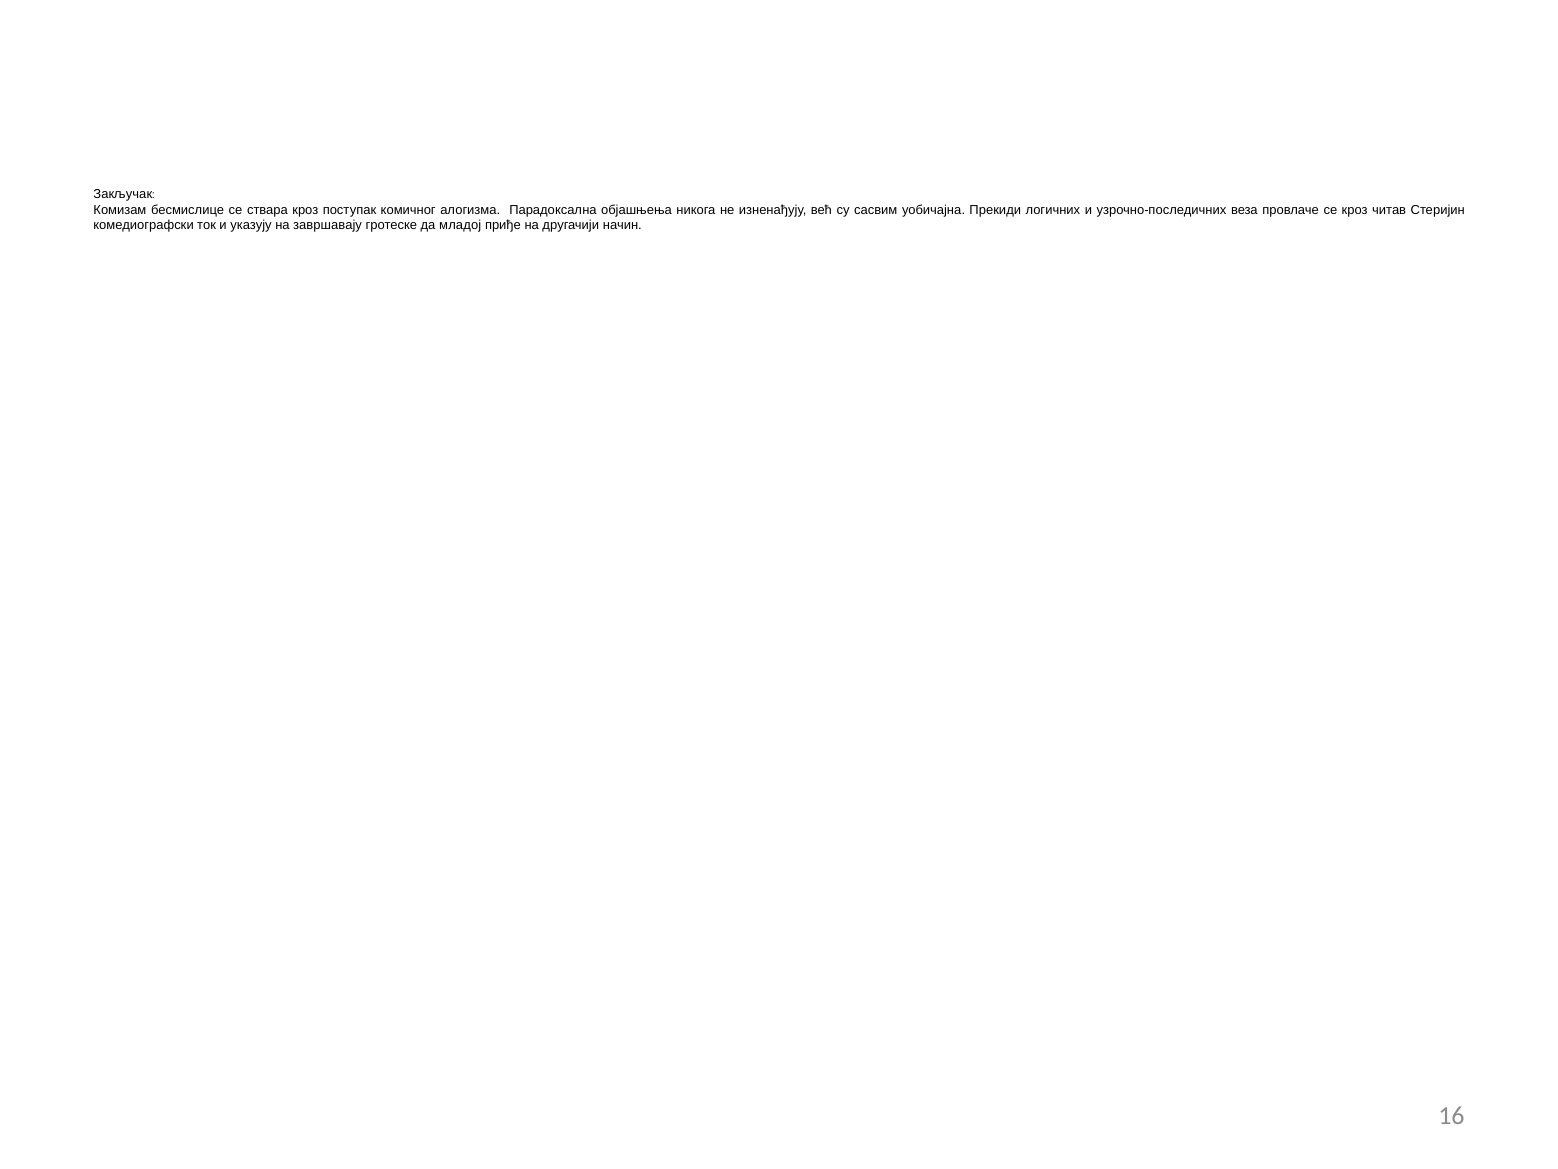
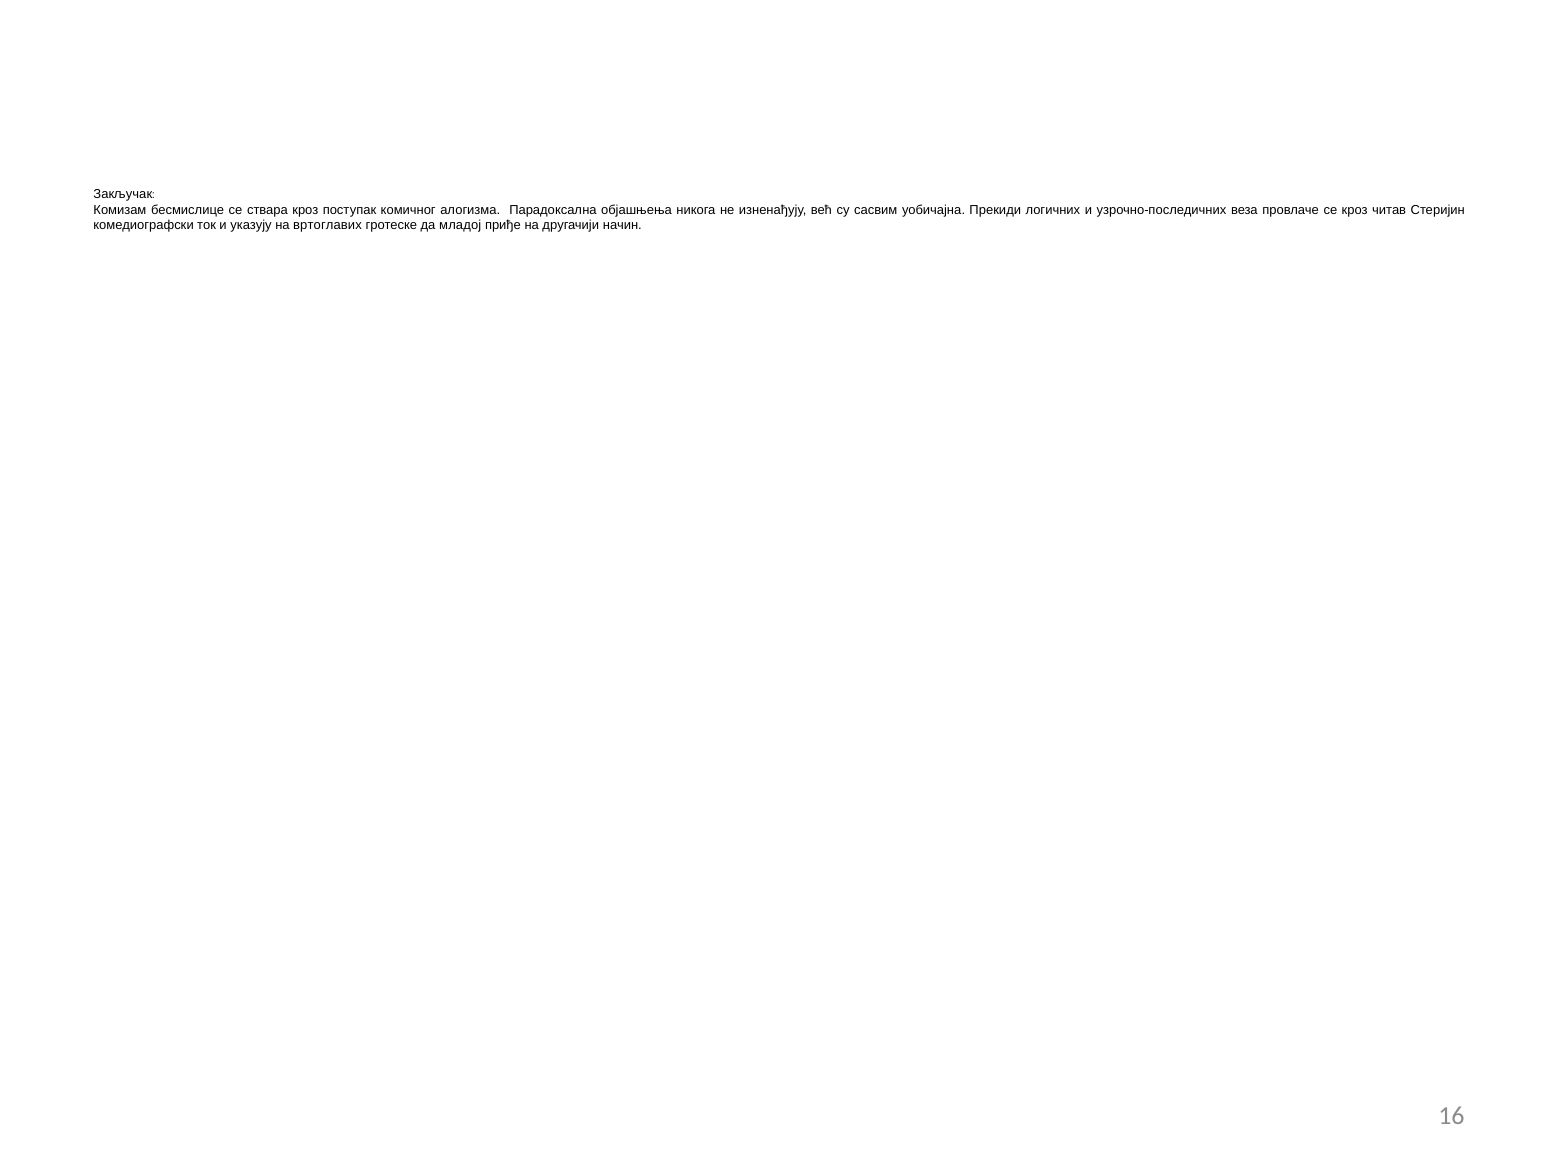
завршавају: завршавају -> вртоглавих (328, 225)
